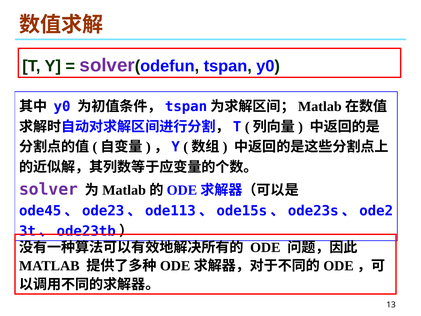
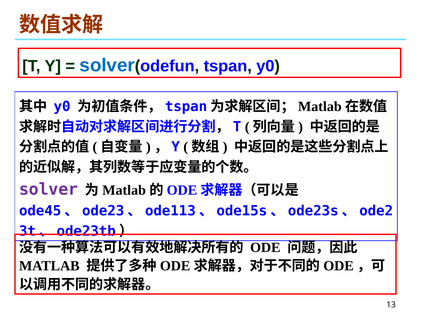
solver colour: purple -> blue (107, 65)
